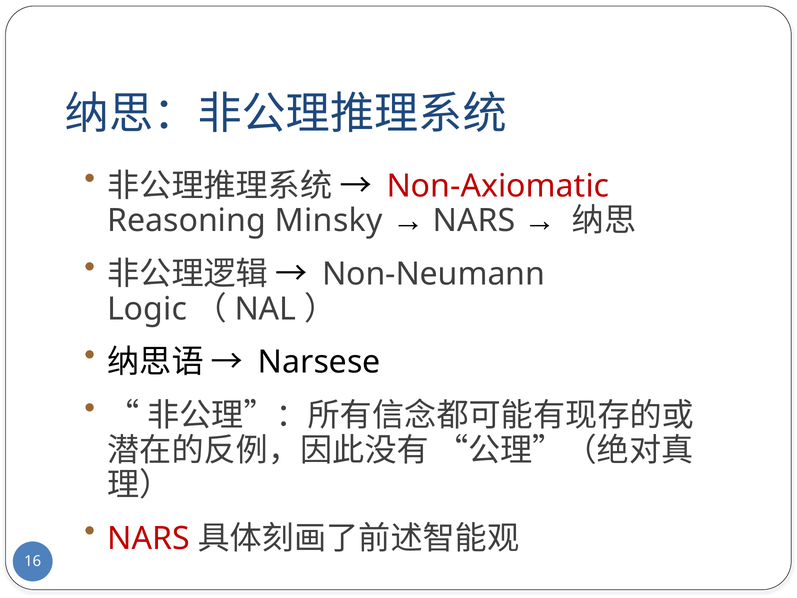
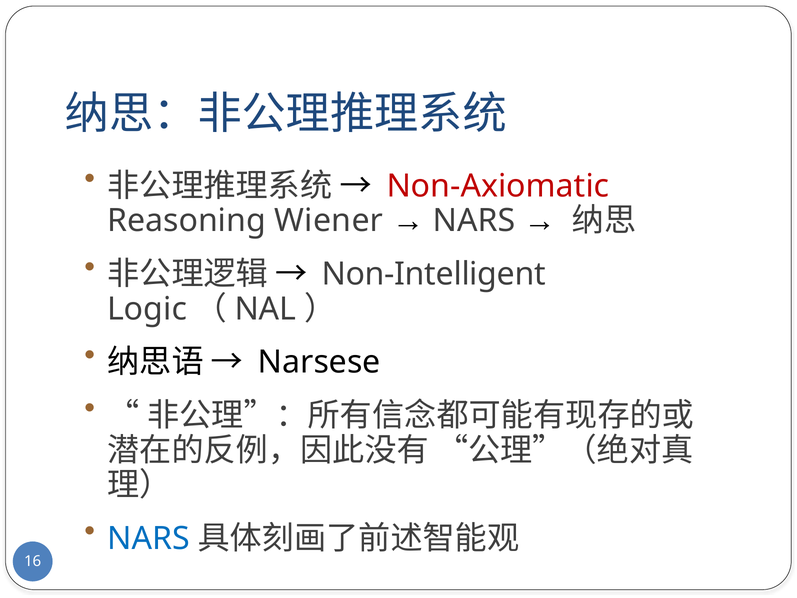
Minsky: Minsky -> Wiener (329, 221)
Non-Neumann: Non-Neumann -> Non-Intelligent (434, 274)
NARS colour: red -> blue (149, 538)
